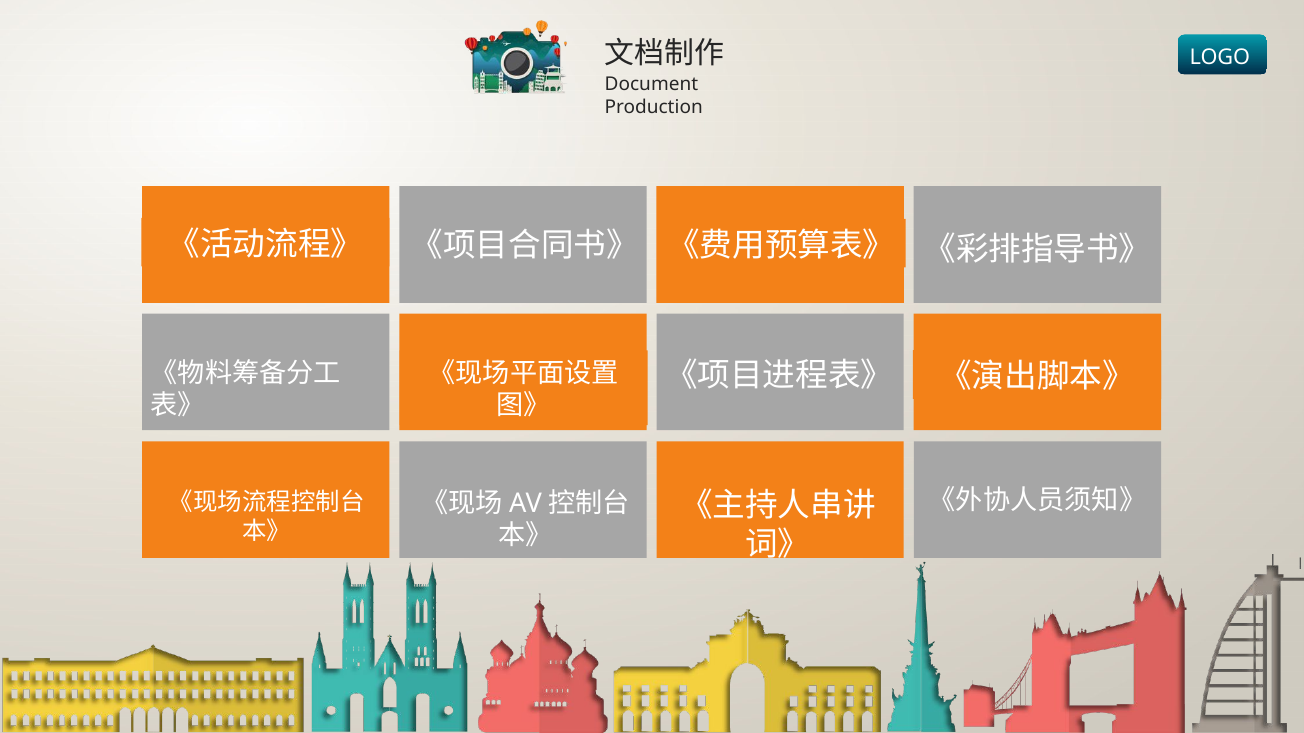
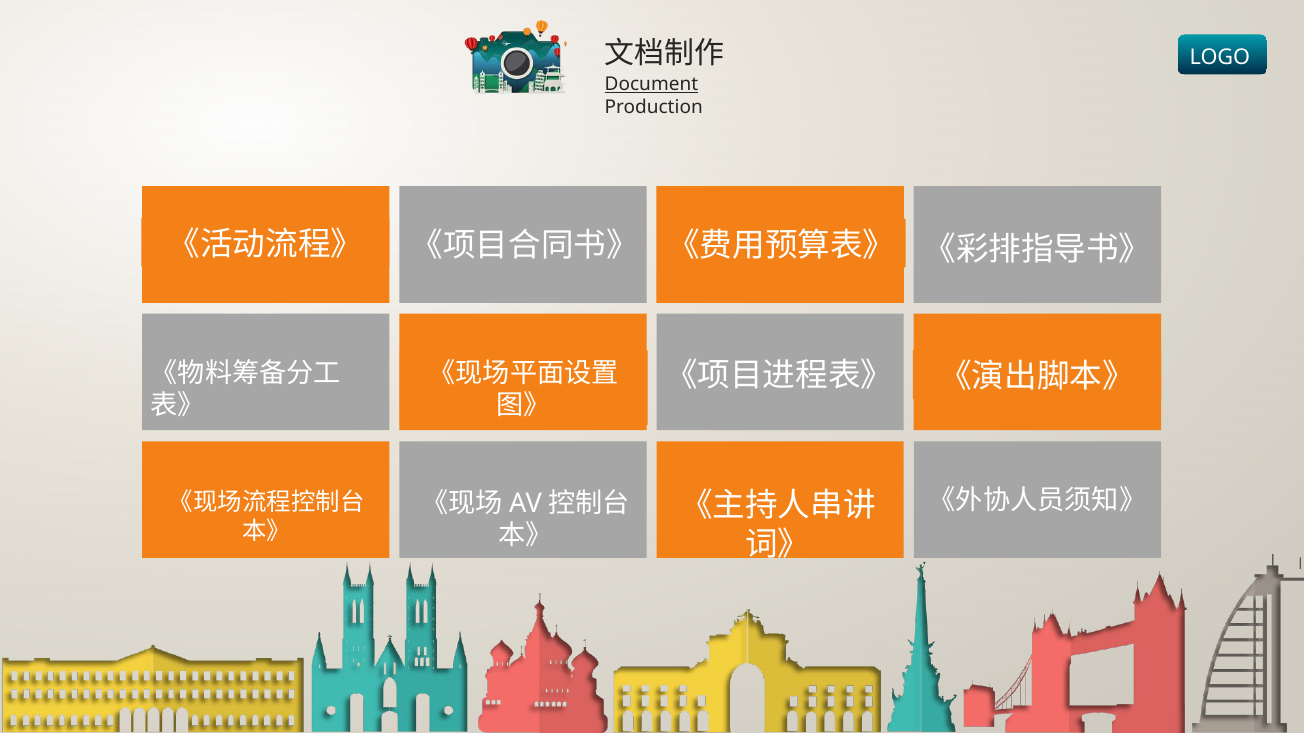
Document underline: none -> present (651, 84)
